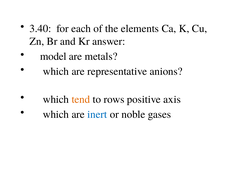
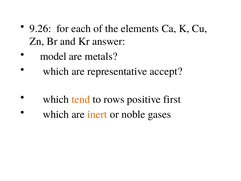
3.40: 3.40 -> 9.26 (40, 28)
anions: anions -> accept (166, 71)
axis: axis -> first (172, 99)
inert colour: blue -> orange (97, 114)
